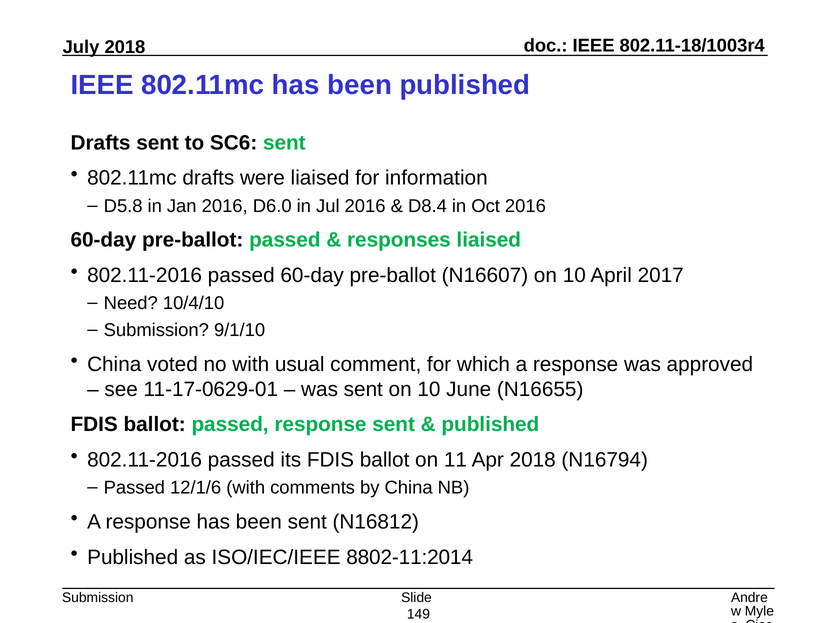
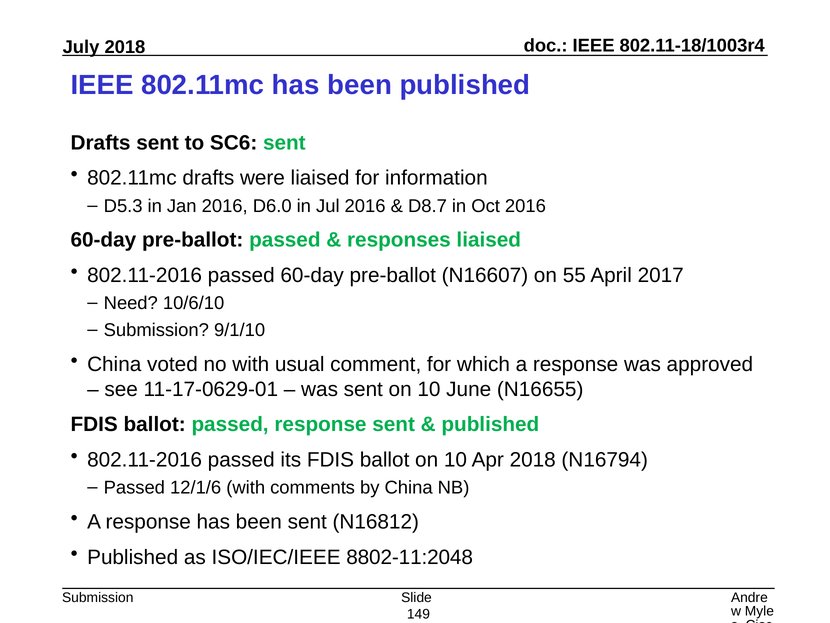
D5.8: D5.8 -> D5.3 (123, 206)
D8.4: D8.4 -> D8.7 (427, 206)
N16607 on 10: 10 -> 55 (574, 275)
10/4/10: 10/4/10 -> 10/6/10 (194, 303)
ballot on 11: 11 -> 10 (455, 459)
8802-11:2014: 8802-11:2014 -> 8802-11:2048 (410, 557)
